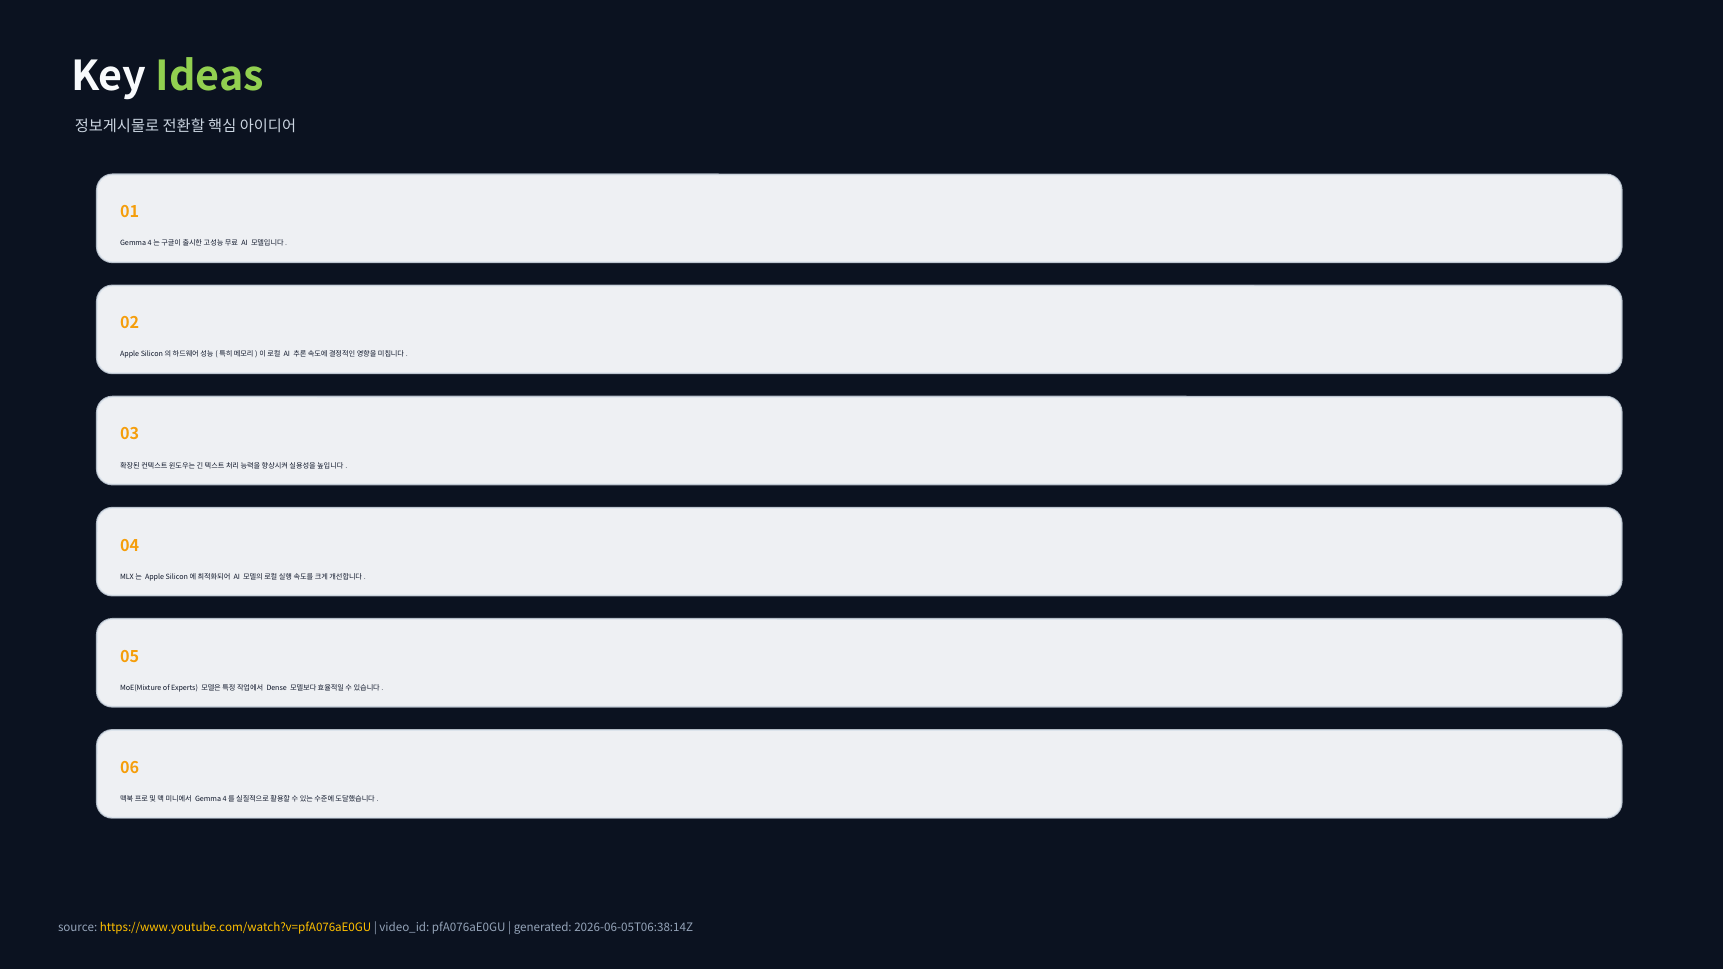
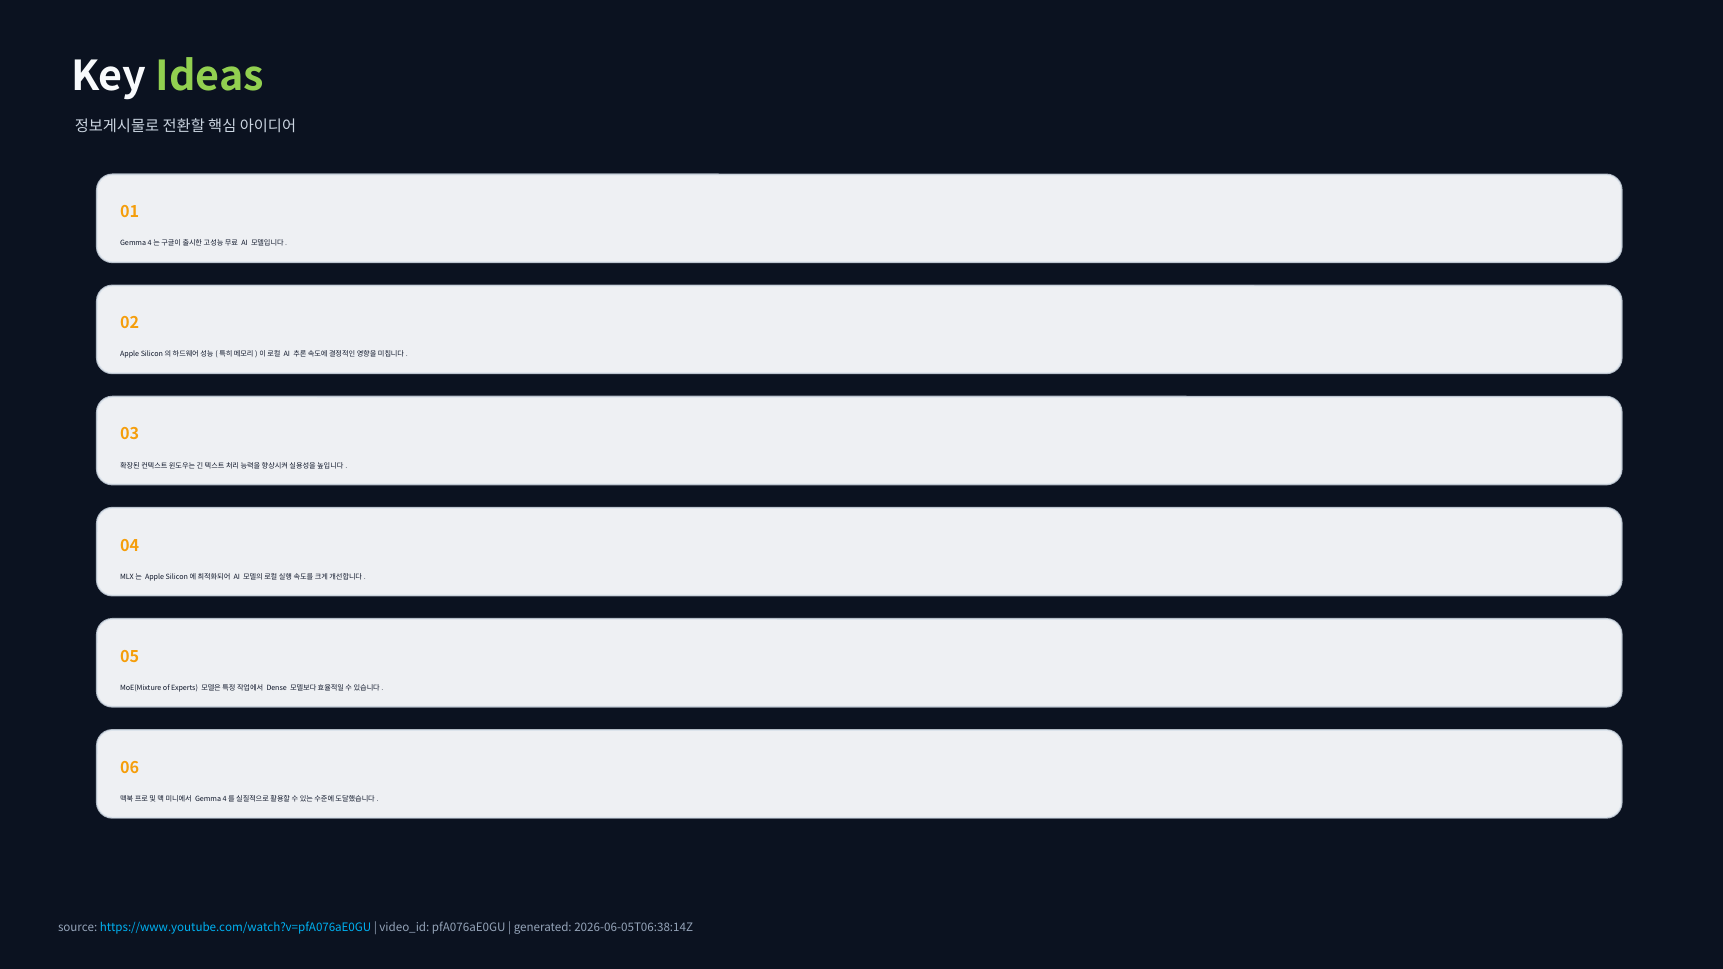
https://www.youtube.com/watch?v=pfA076aE0GU colour: yellow -> light blue (236, 928)
